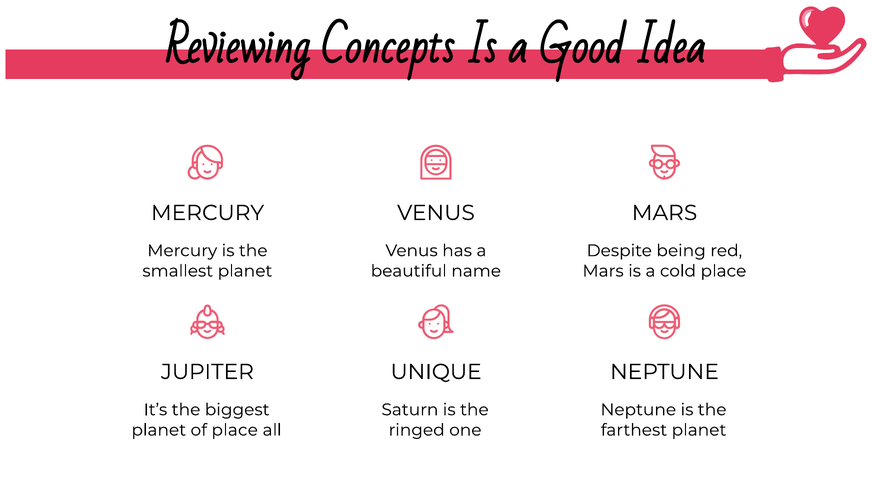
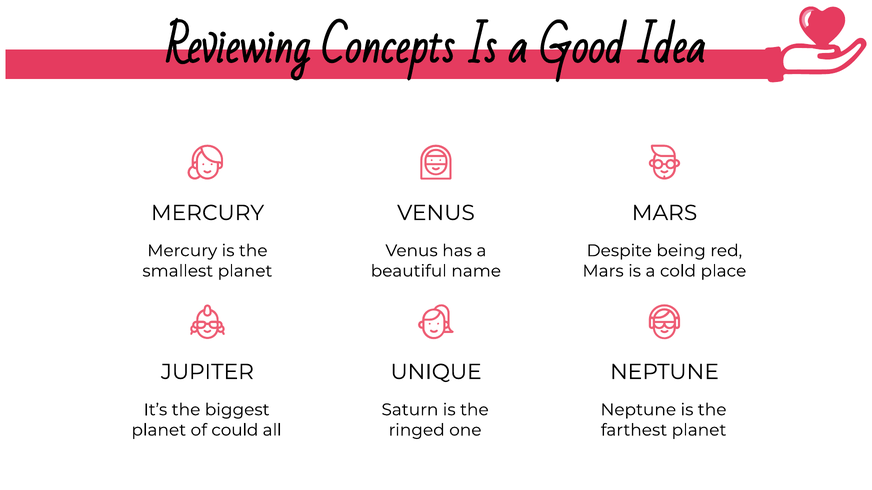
of place: place -> could (235, 431)
